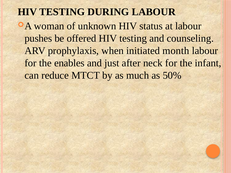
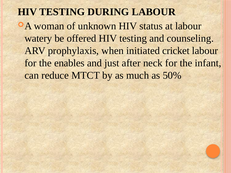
pushes: pushes -> watery (38, 38)
month: month -> cricket (176, 51)
